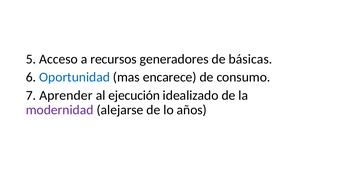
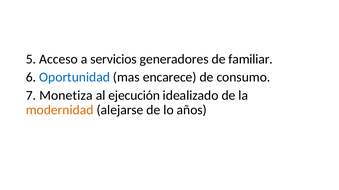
recursos: recursos -> servicios (114, 59)
básicas: básicas -> familiar (251, 59)
Aprender: Aprender -> Monetiza (66, 96)
modernidad colour: purple -> orange (60, 110)
